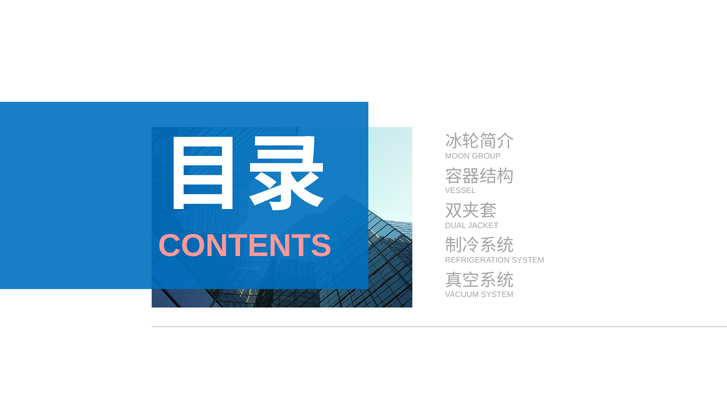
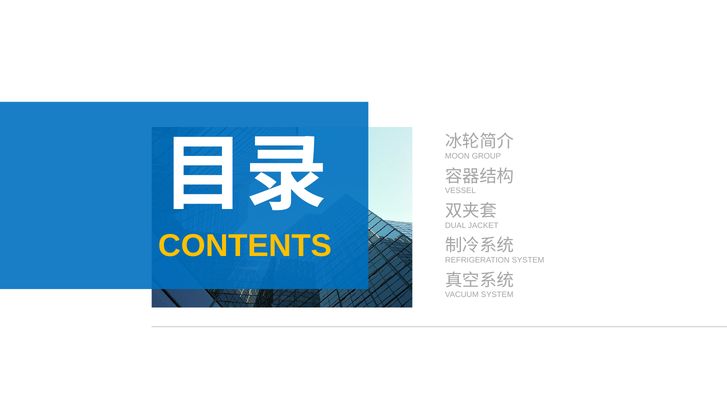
CONTENTS colour: pink -> yellow (245, 246)
